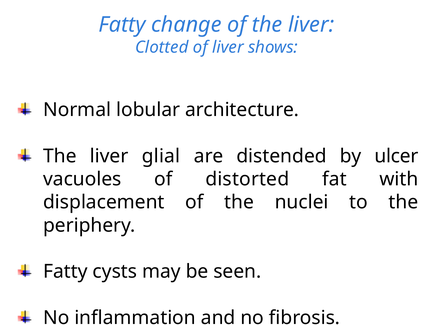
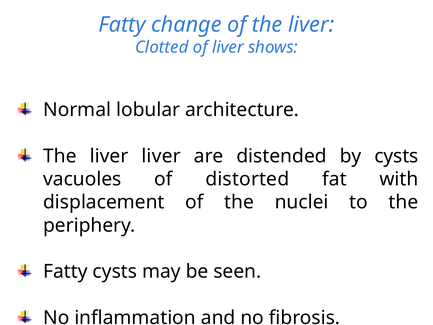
liver glial: glial -> liver (161, 156)
by ulcer: ulcer -> cysts (396, 156)
